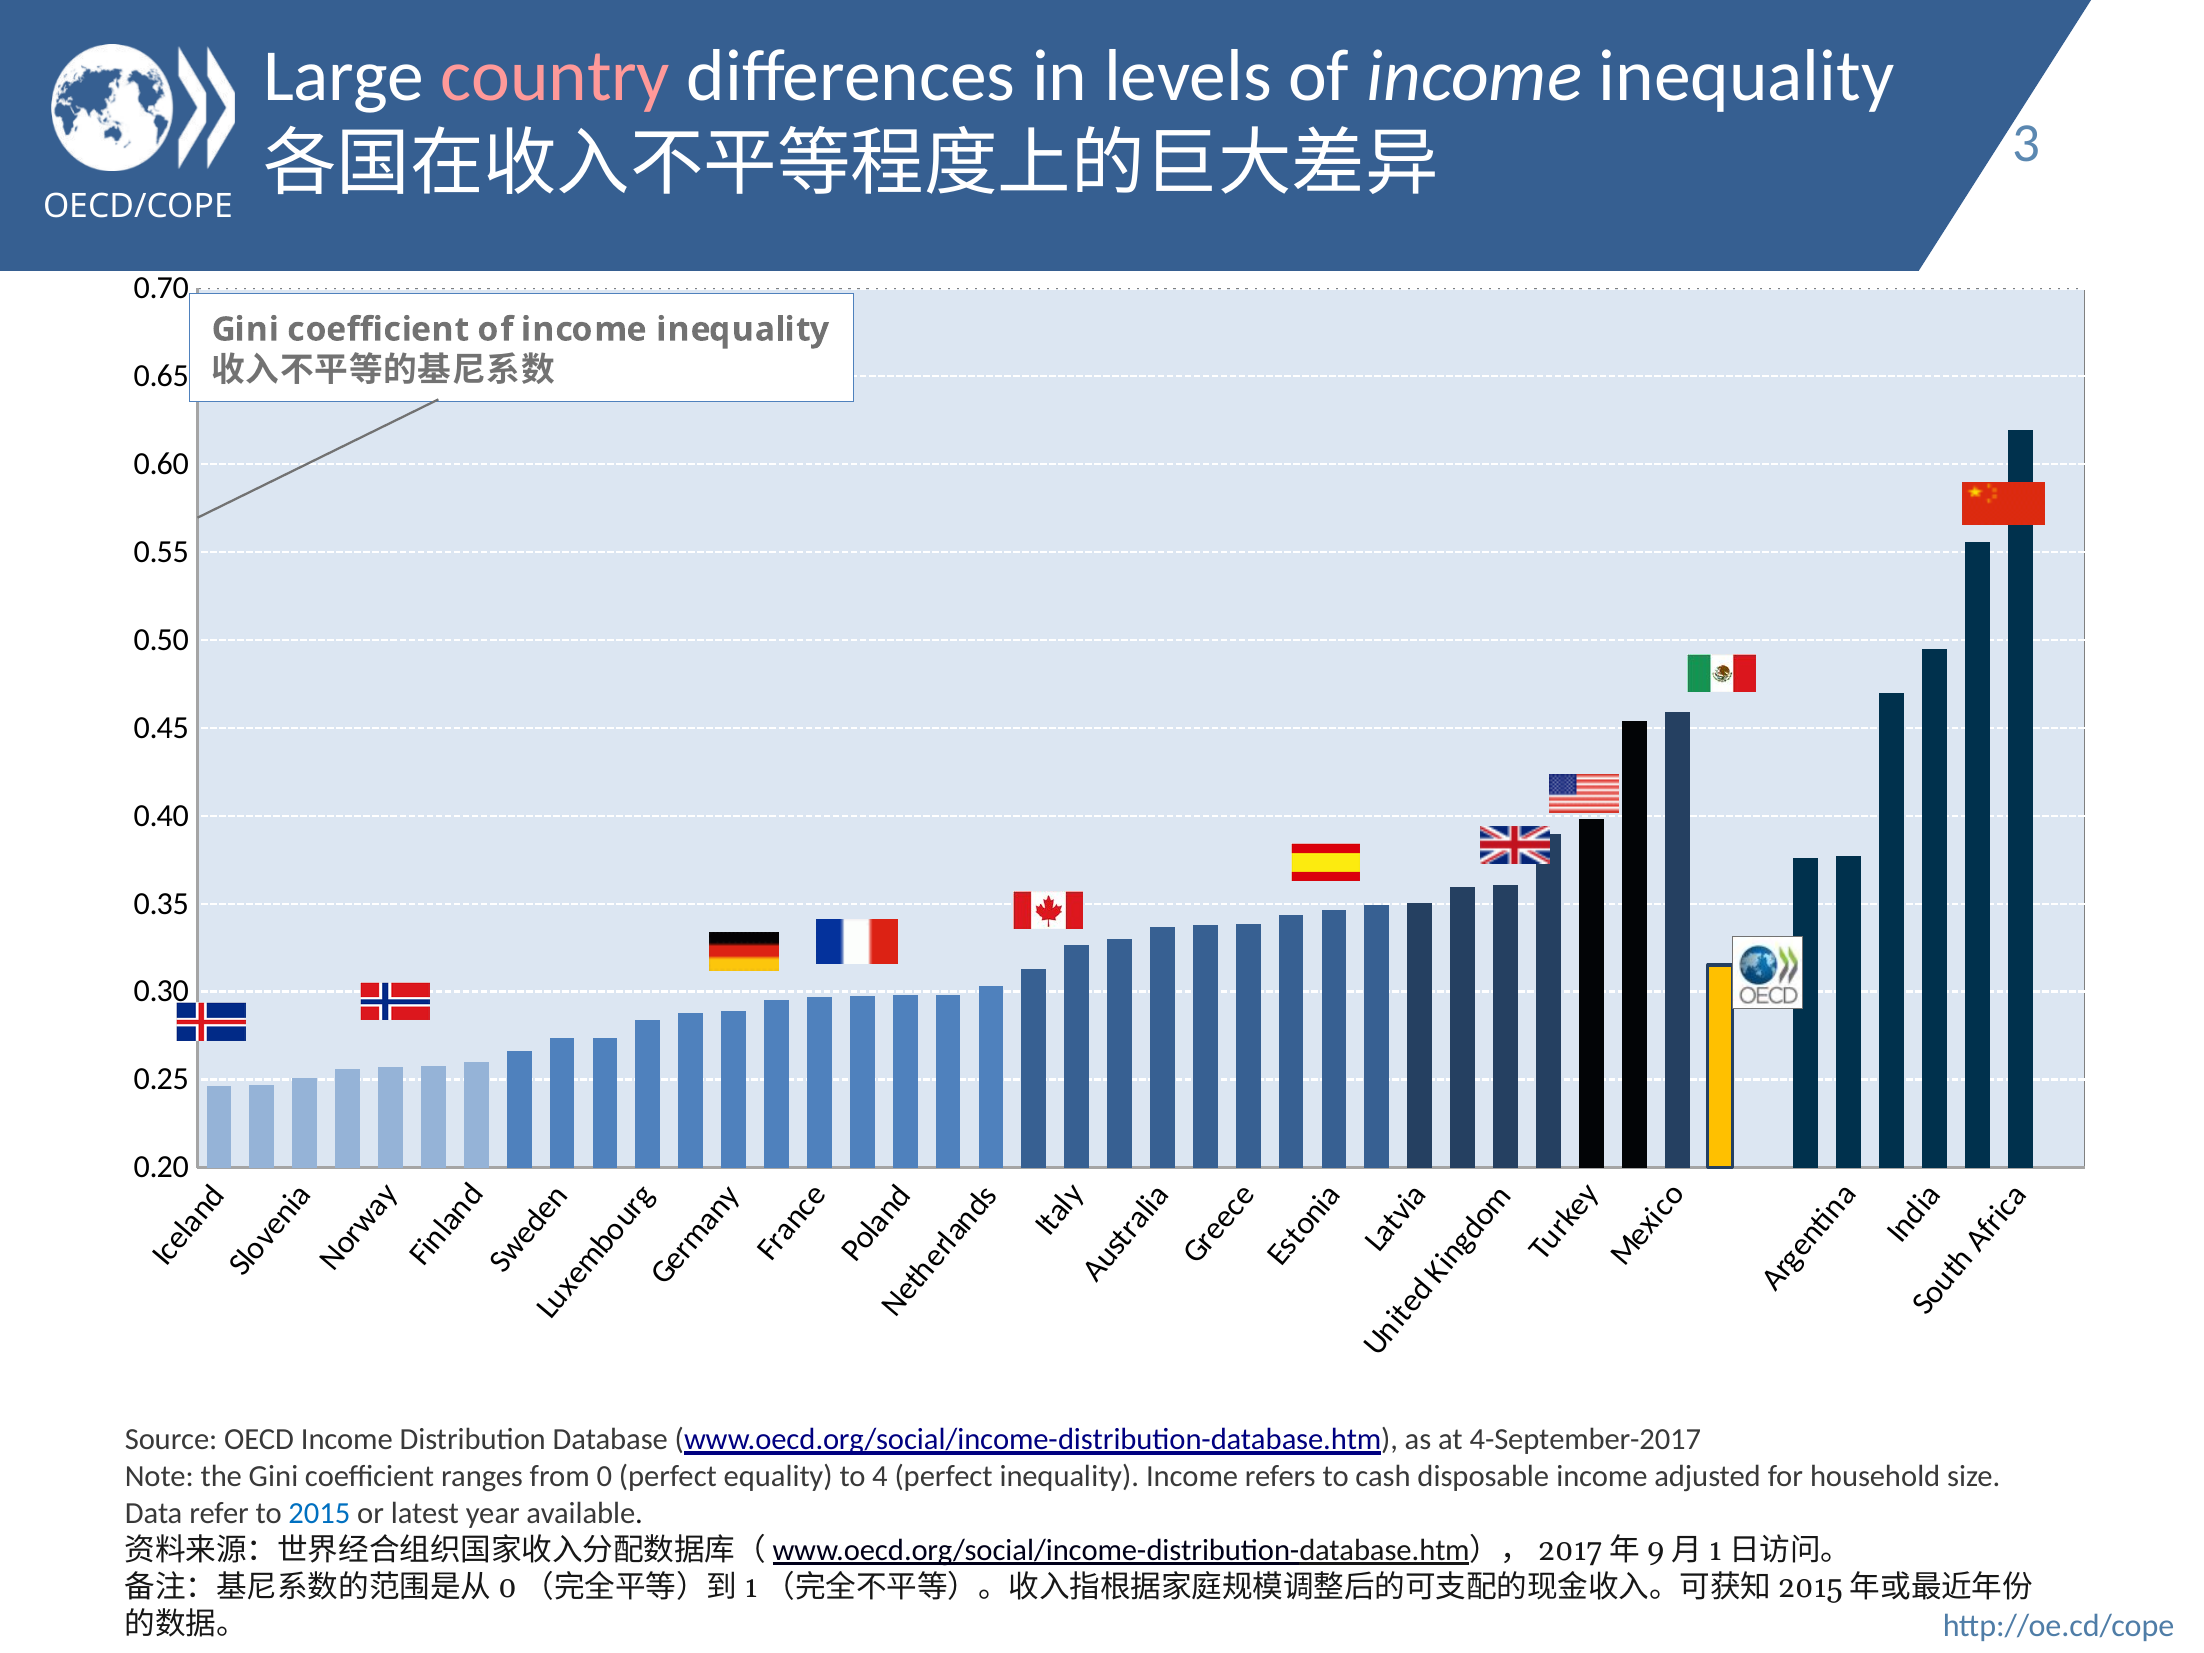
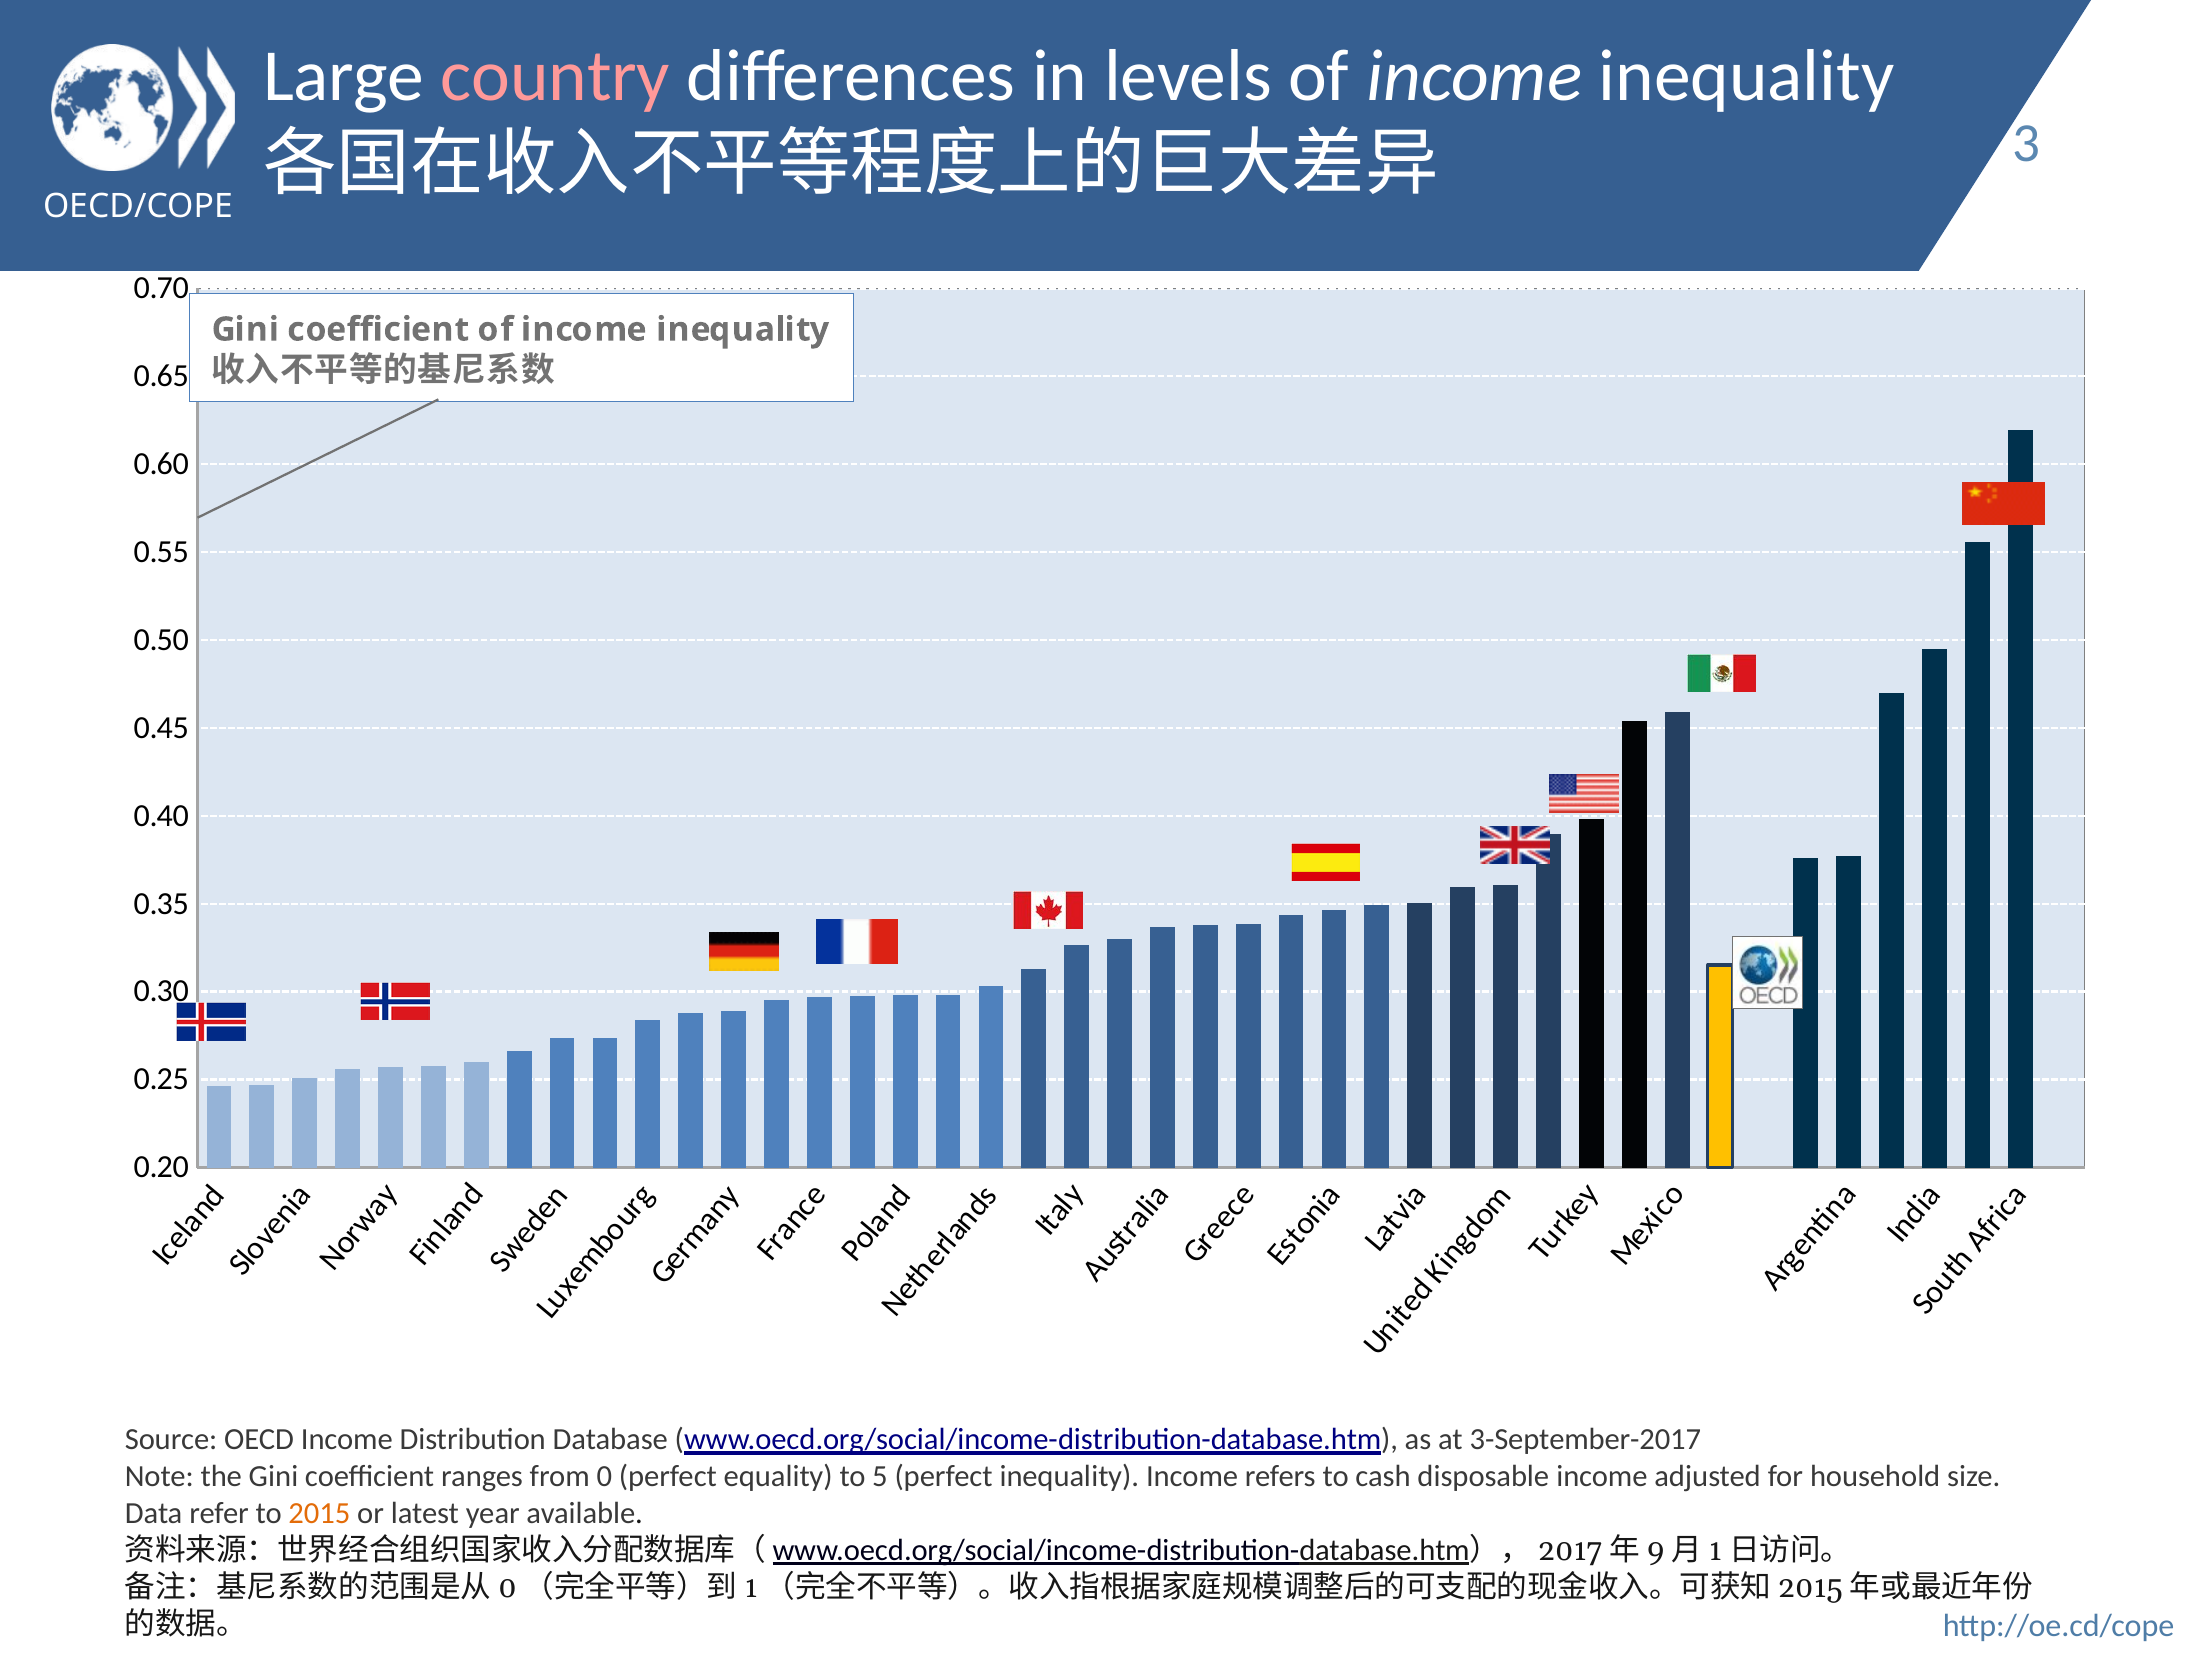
4-September-2017: 4-September-2017 -> 3-September-2017 (1585, 1439)
4: 4 -> 5 (880, 1477)
2015 colour: blue -> orange (319, 1513)
